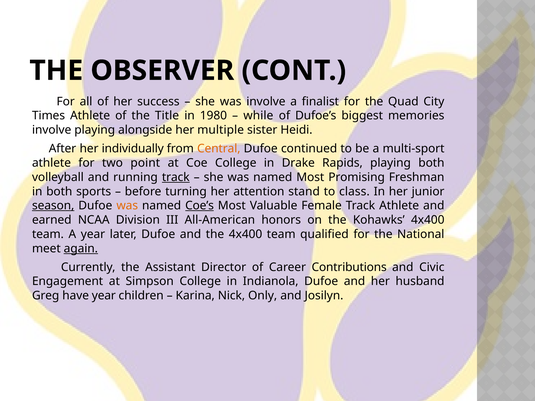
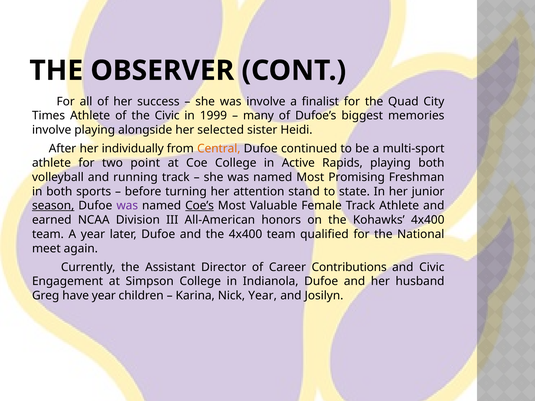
the Title: Title -> Civic (167, 116)
1980: 1980 -> 1999 (213, 116)
while: while -> many (258, 116)
multiple: multiple -> selected (221, 130)
Drake: Drake -> Active (298, 163)
track underline: present -> none (176, 177)
class: class -> state (354, 192)
was colour: orange -> purple (127, 206)
again underline: present -> none (81, 249)
Nick Only: Only -> Year (263, 296)
